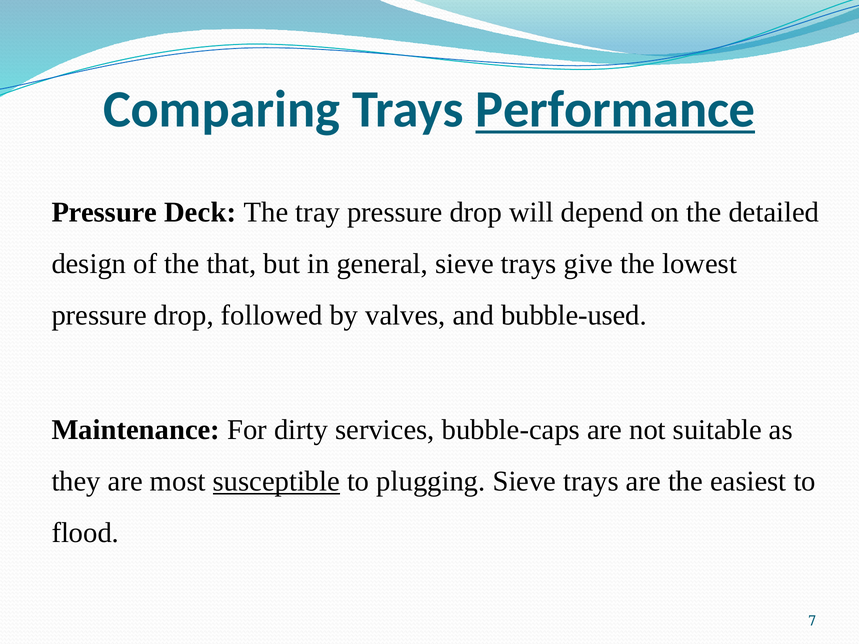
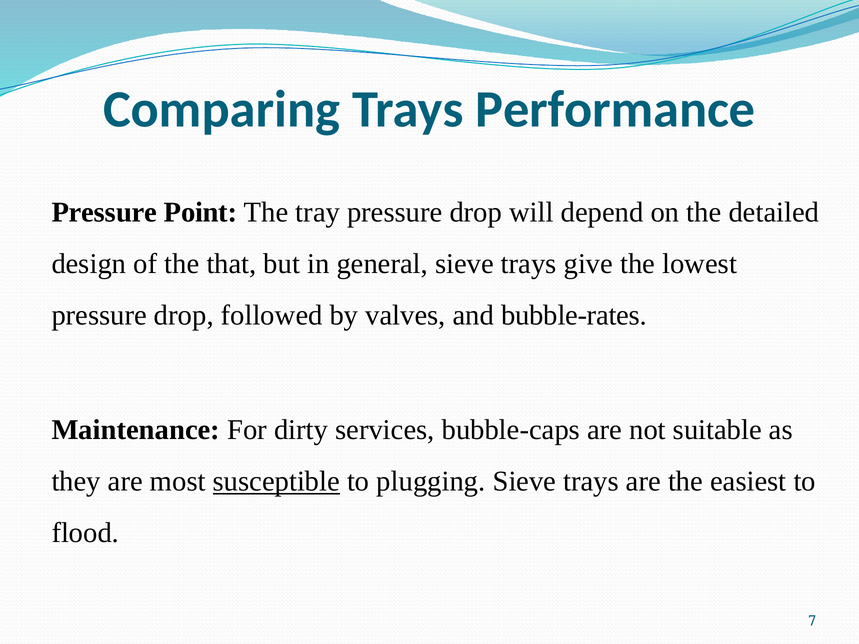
Performance underline: present -> none (615, 110)
Deck: Deck -> Point (201, 212)
bubble-used: bubble-used -> bubble-rates (574, 316)
